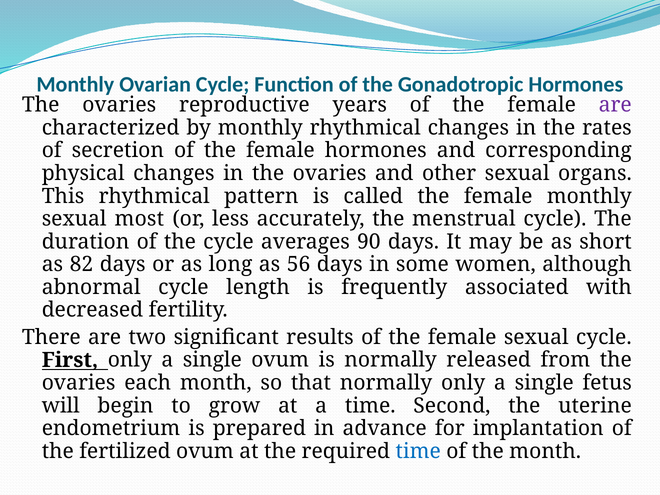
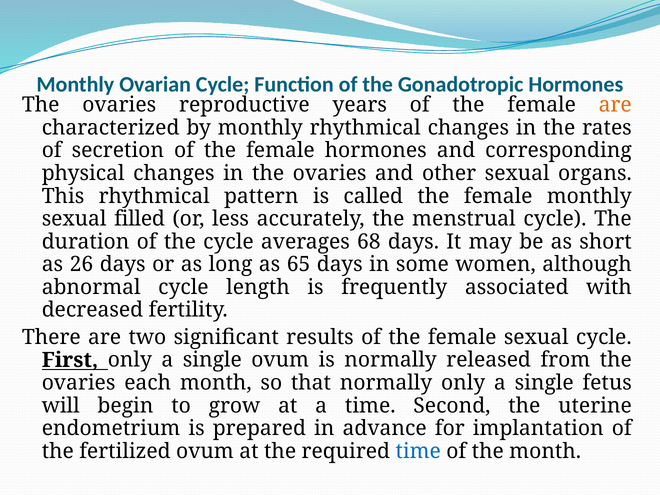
are colour: purple -> orange (615, 105)
most: most -> filled (140, 219)
90: 90 -> 68 (369, 242)
82: 82 -> 26 (81, 264)
56: 56 -> 65 (299, 264)
